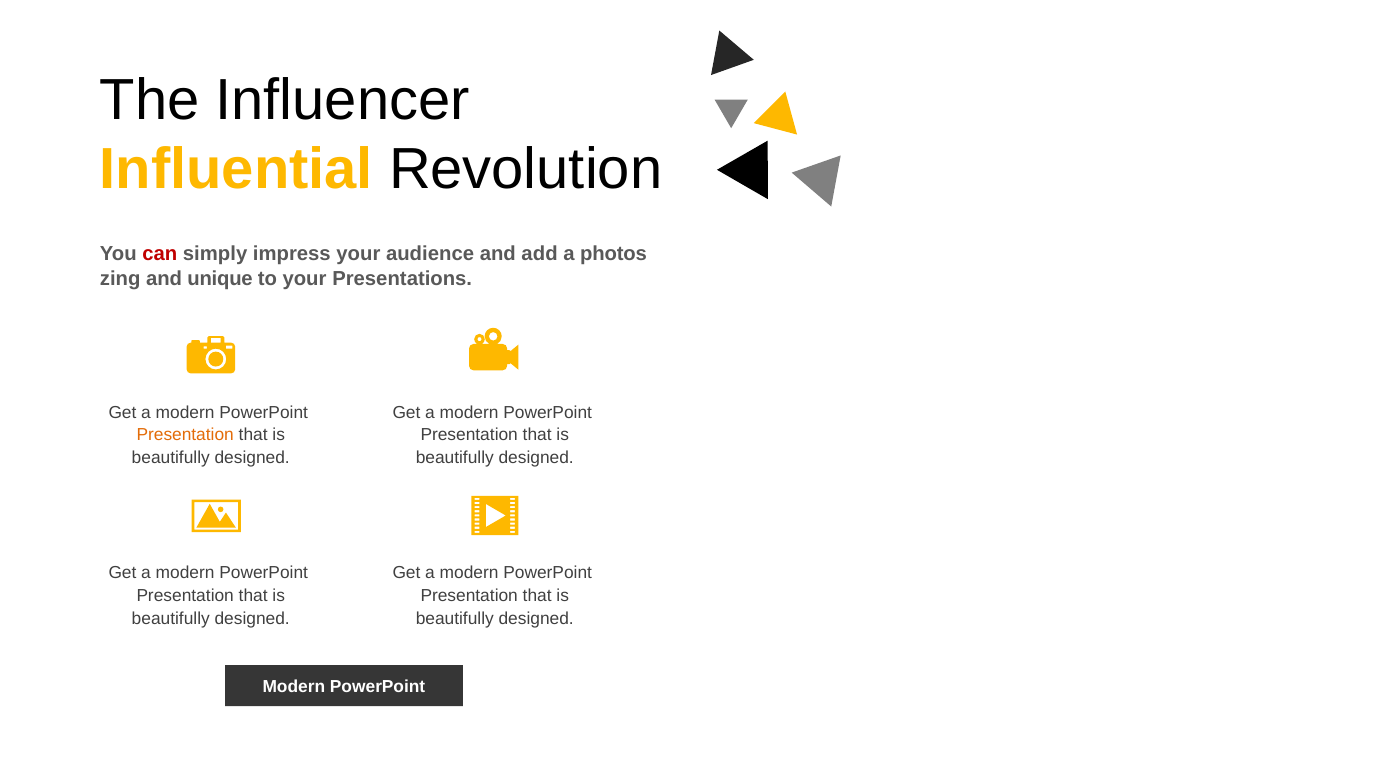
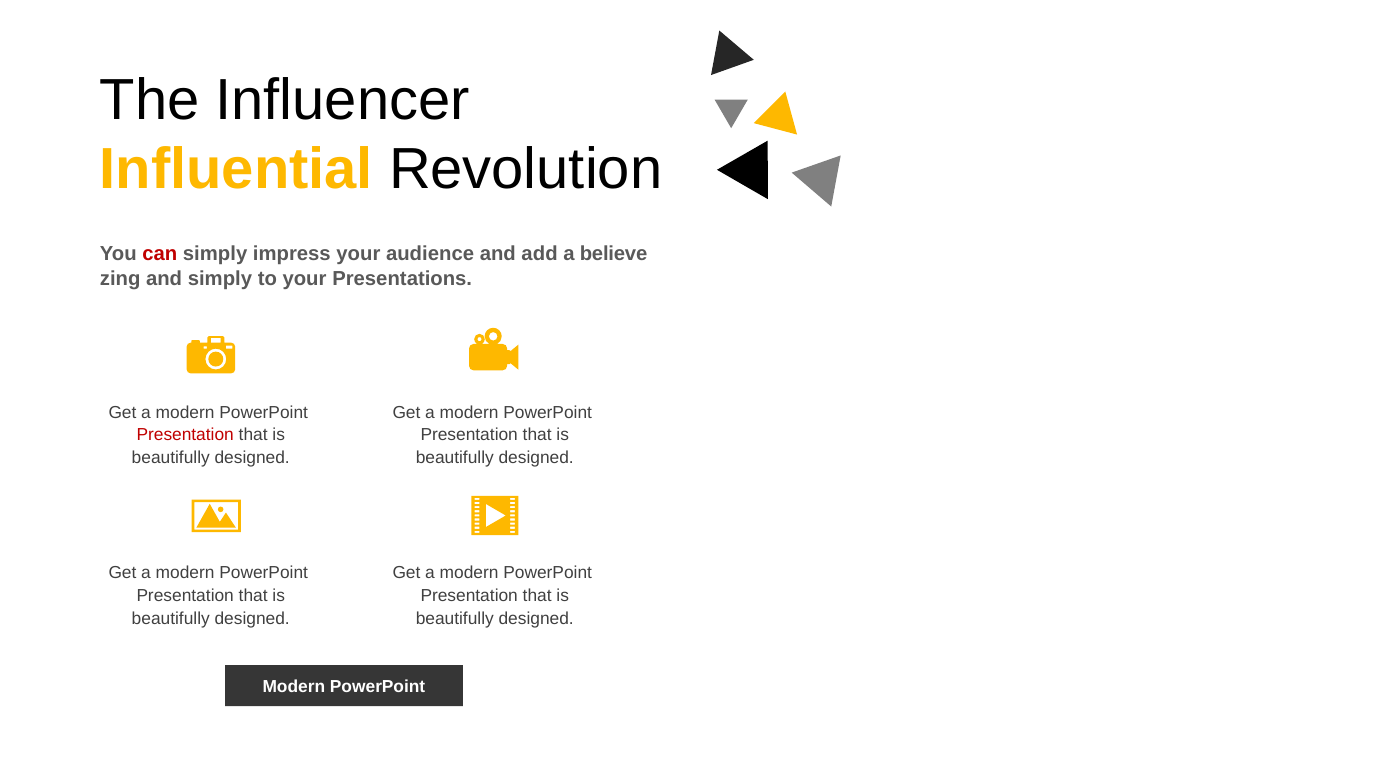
photos: photos -> believe (614, 254)
and unique: unique -> simply (220, 279)
Presentation colour: orange -> red (185, 435)
